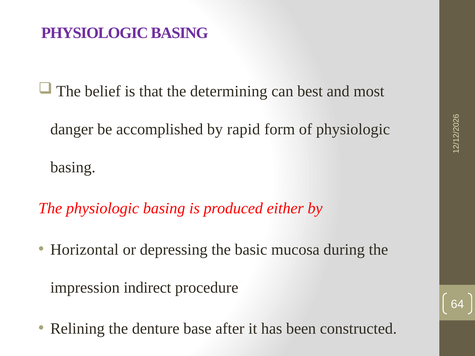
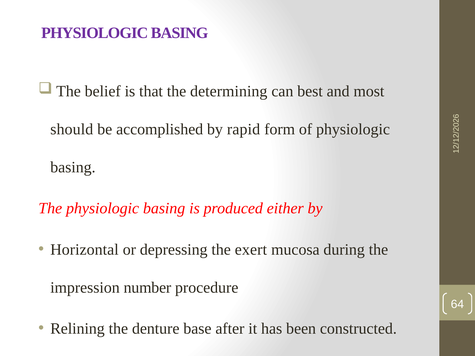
danger: danger -> should (72, 129)
basic: basic -> exert (251, 250)
indirect: indirect -> number (147, 288)
